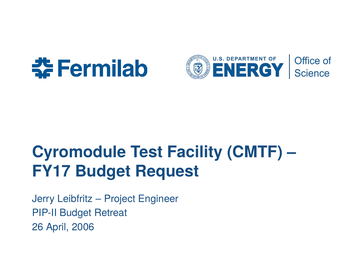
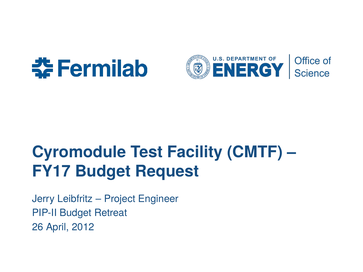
2006: 2006 -> 2012 (83, 227)
